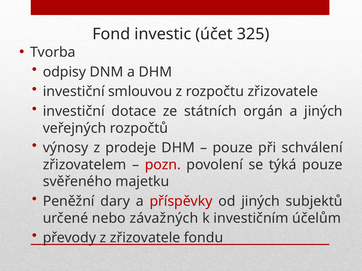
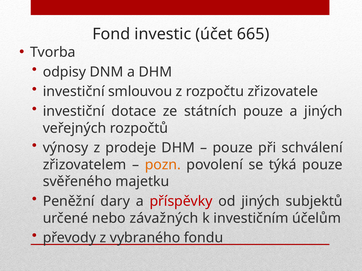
325: 325 -> 665 (253, 34)
státních orgán: orgán -> pouze (263, 111)
pozn colour: red -> orange (163, 165)
z zřizovatele: zřizovatele -> vybraného (145, 238)
